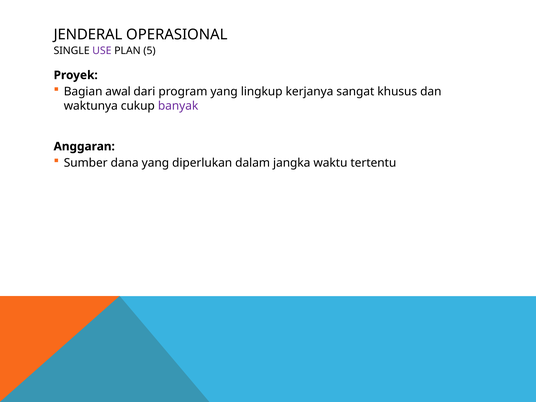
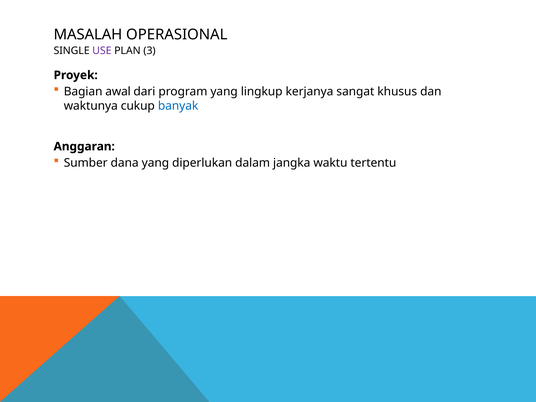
JENDERAL: JENDERAL -> MASALAH (88, 35)
5: 5 -> 3 (149, 51)
banyak colour: purple -> blue (178, 106)
